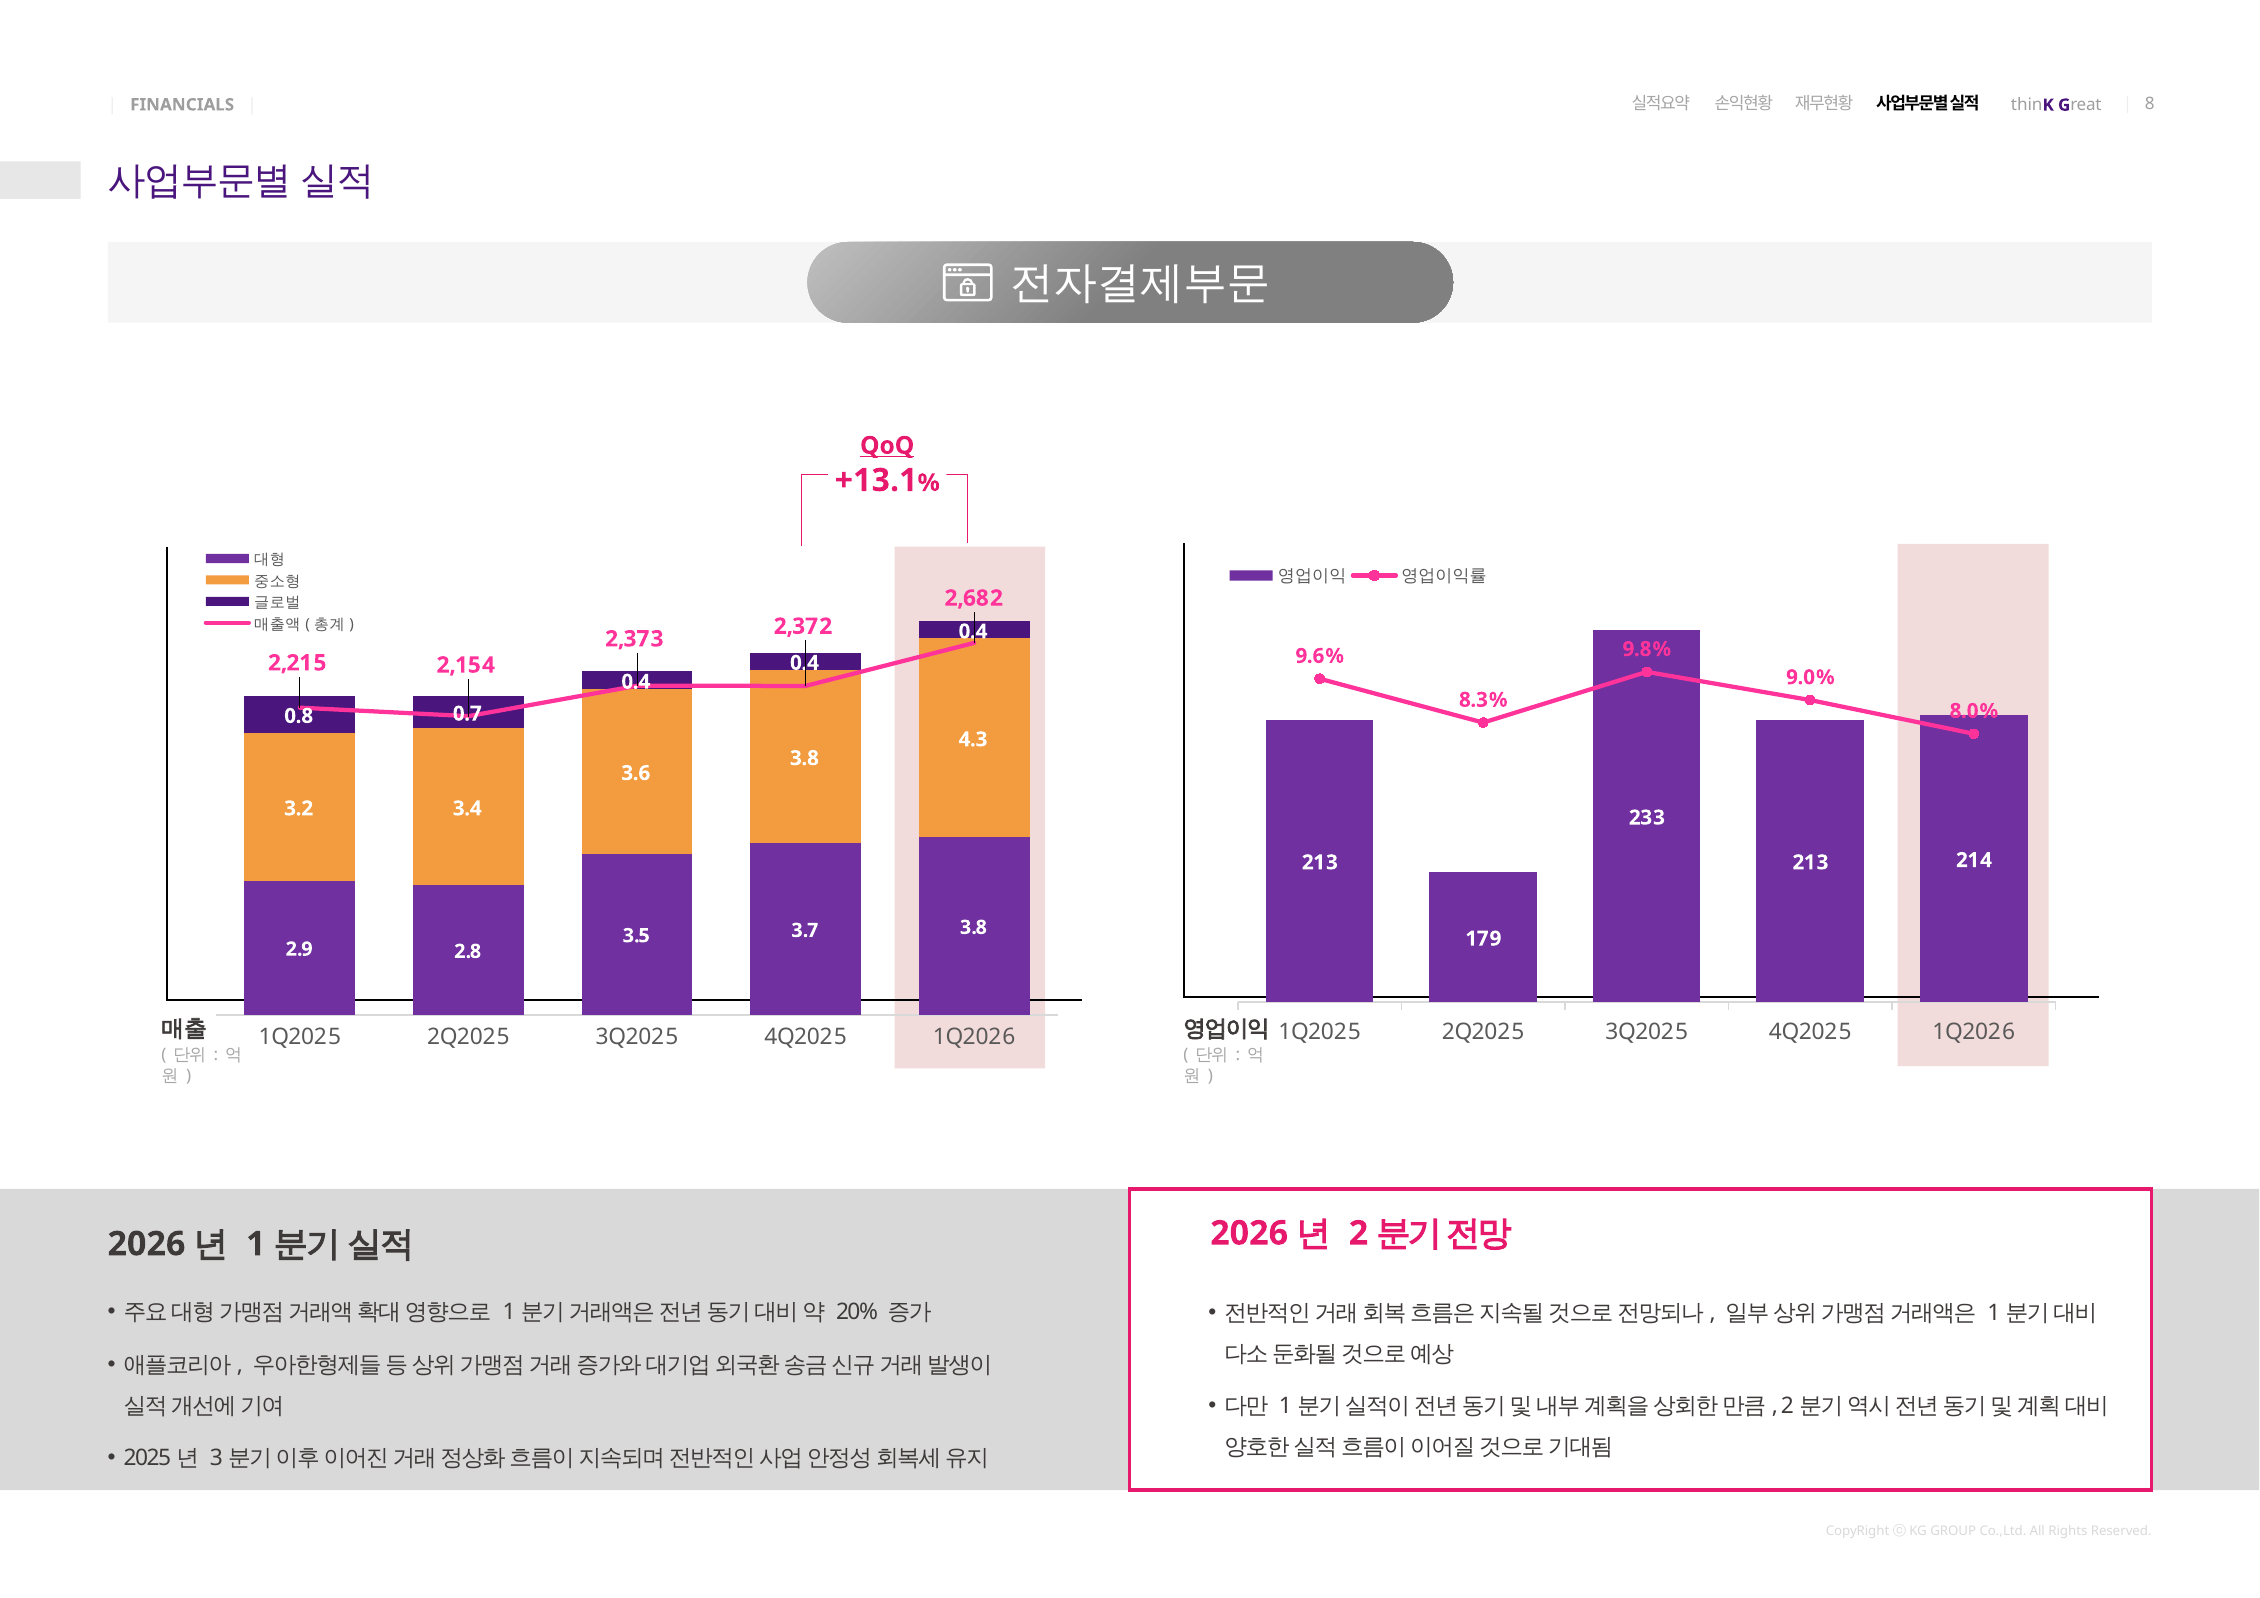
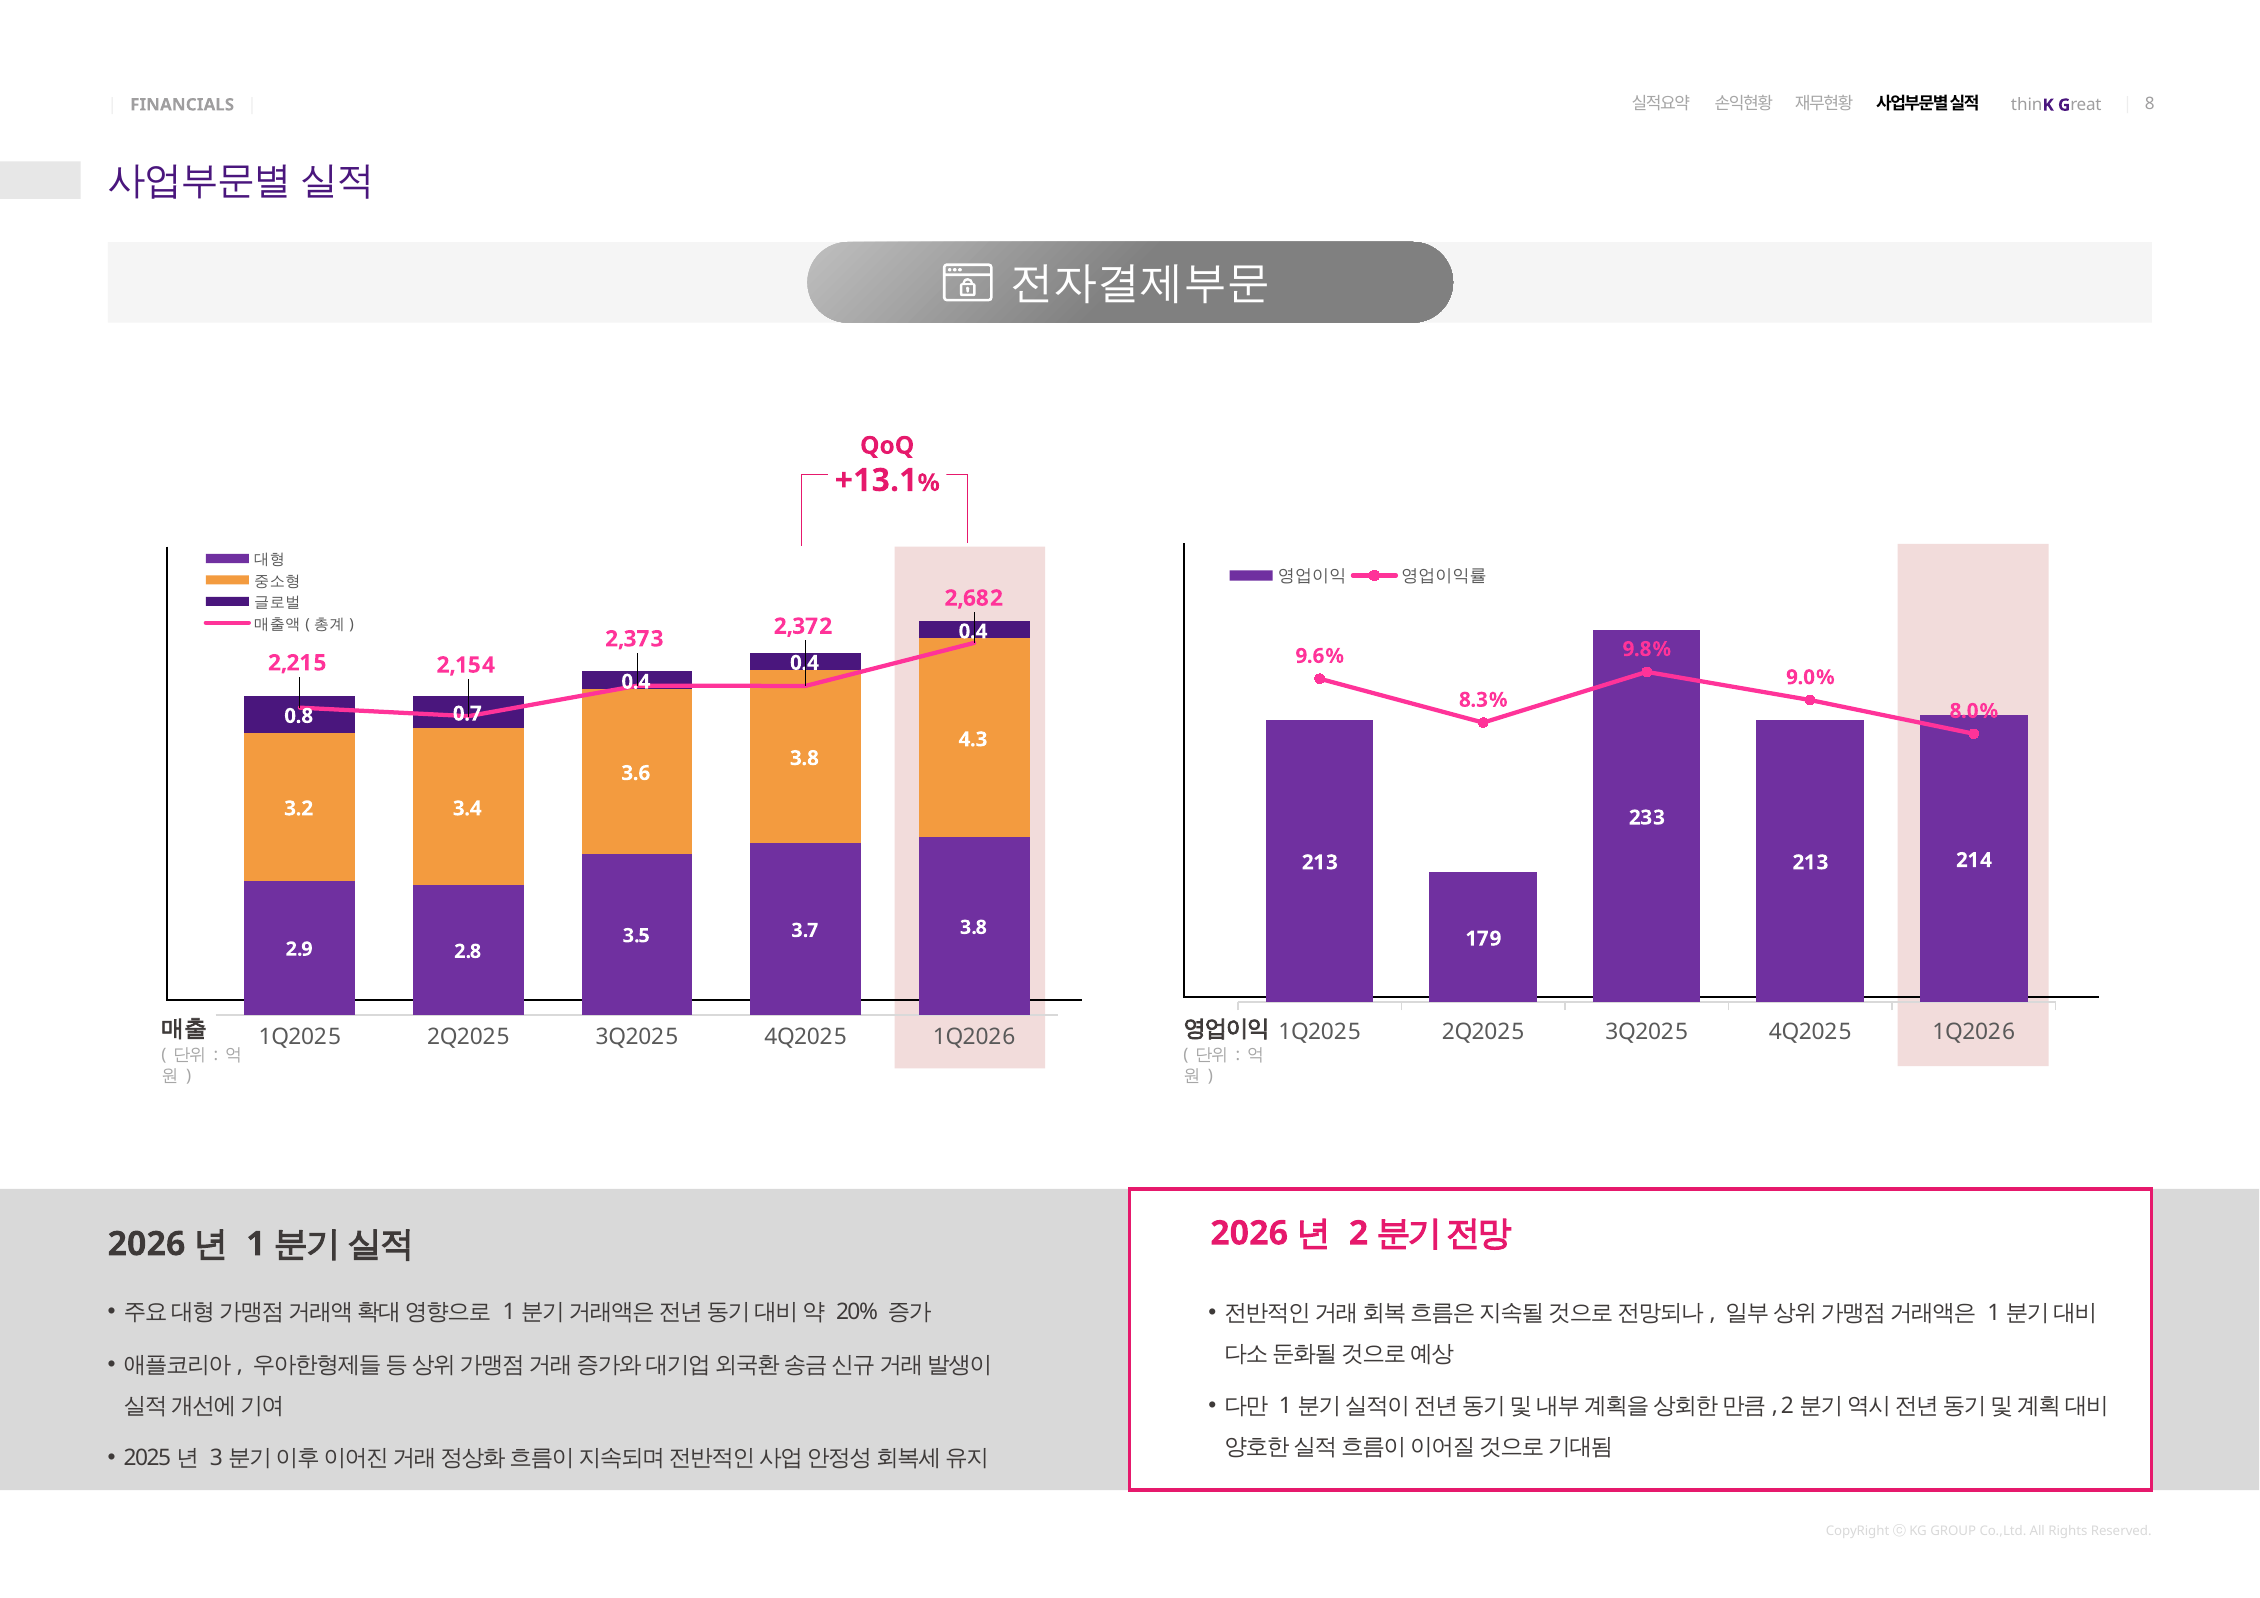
QoQ underline: present -> none (887, 446)
